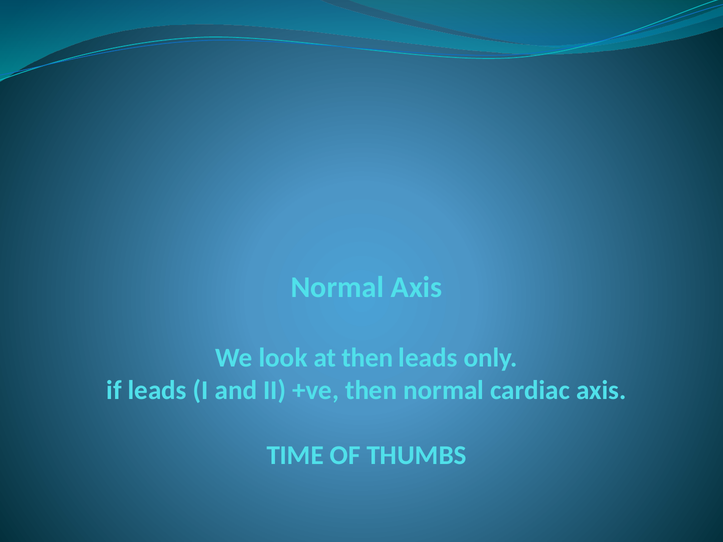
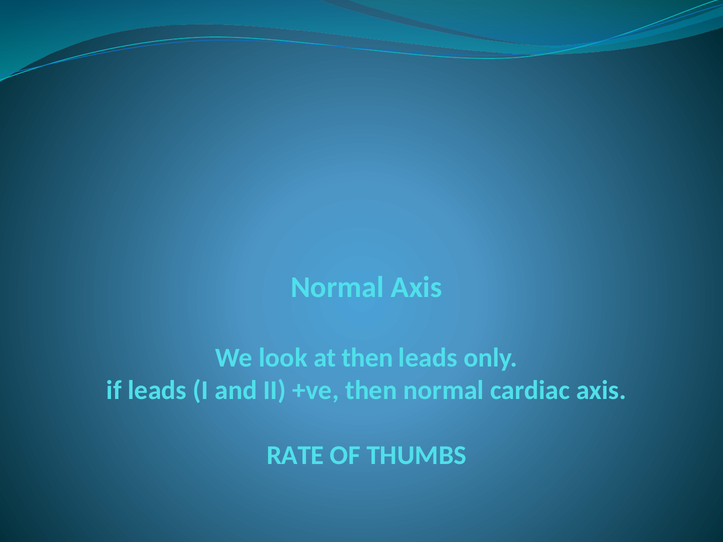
TIME: TIME -> RATE (295, 456)
